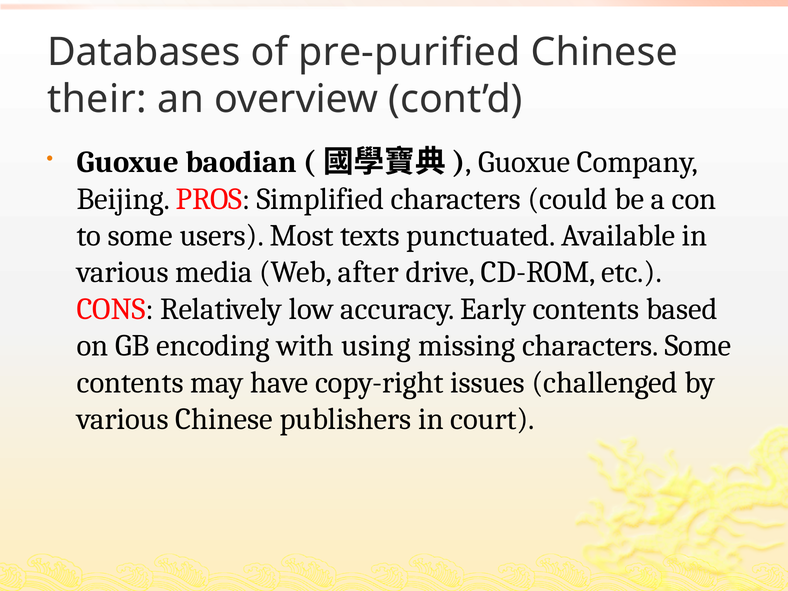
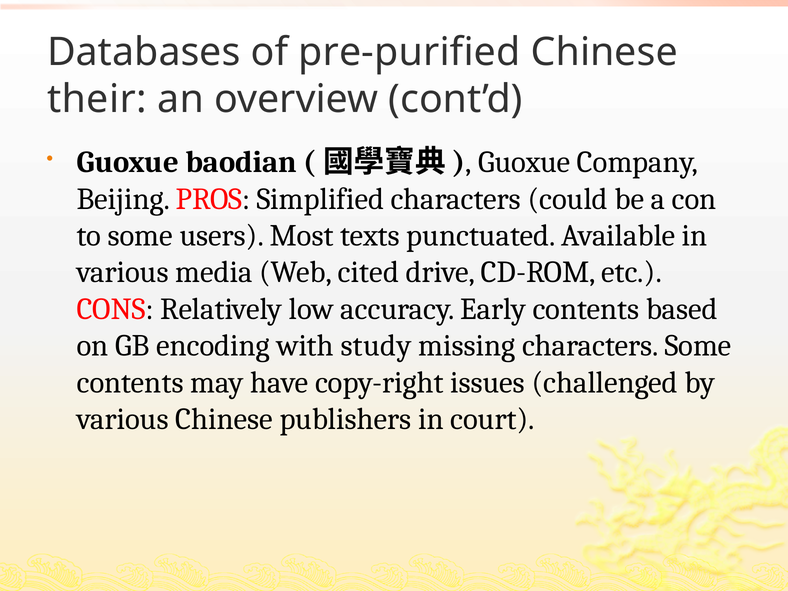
after: after -> cited (368, 272)
using: using -> study (376, 346)
